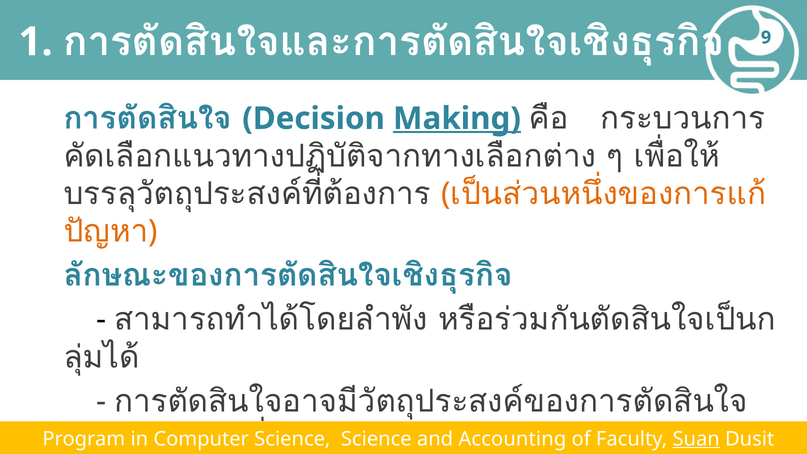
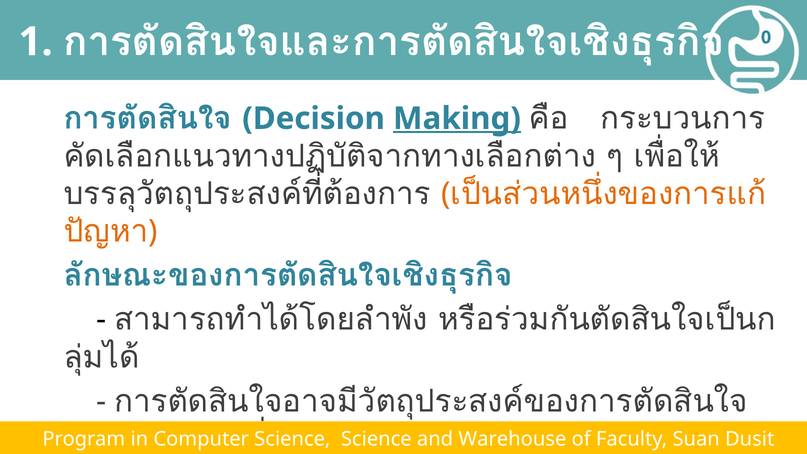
9: 9 -> 0 (766, 38)
Accounting: Accounting -> Warehouse (512, 439)
Suan underline: present -> none (696, 439)
